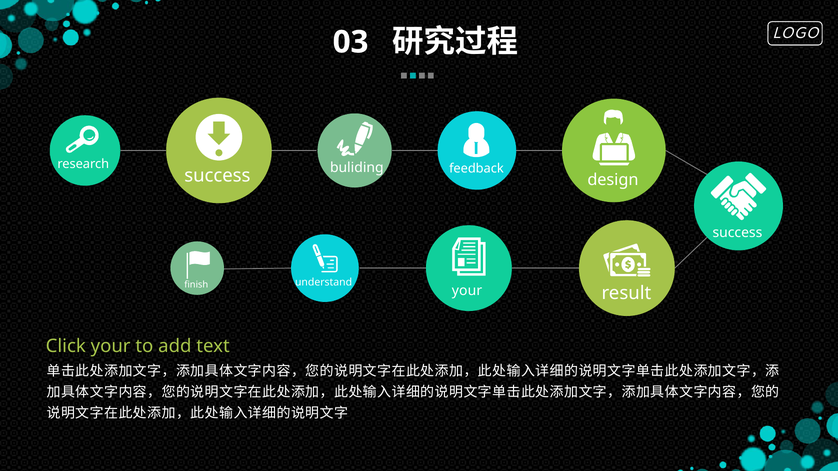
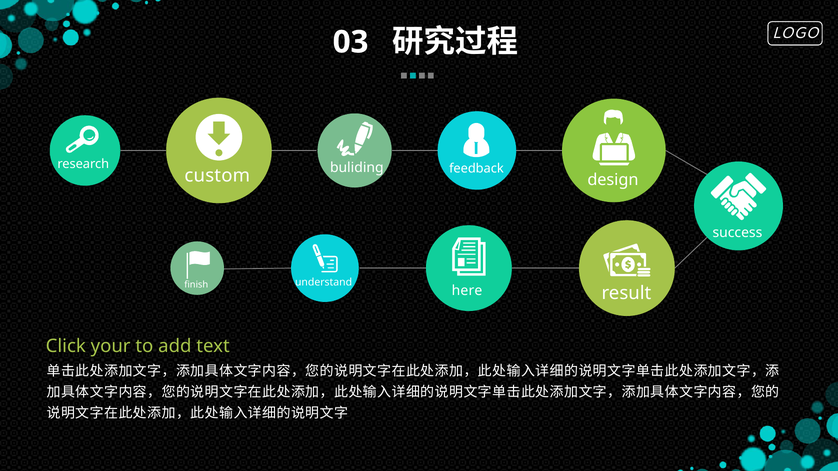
success: success -> custom (217, 176)
your: your -> here (467, 291)
